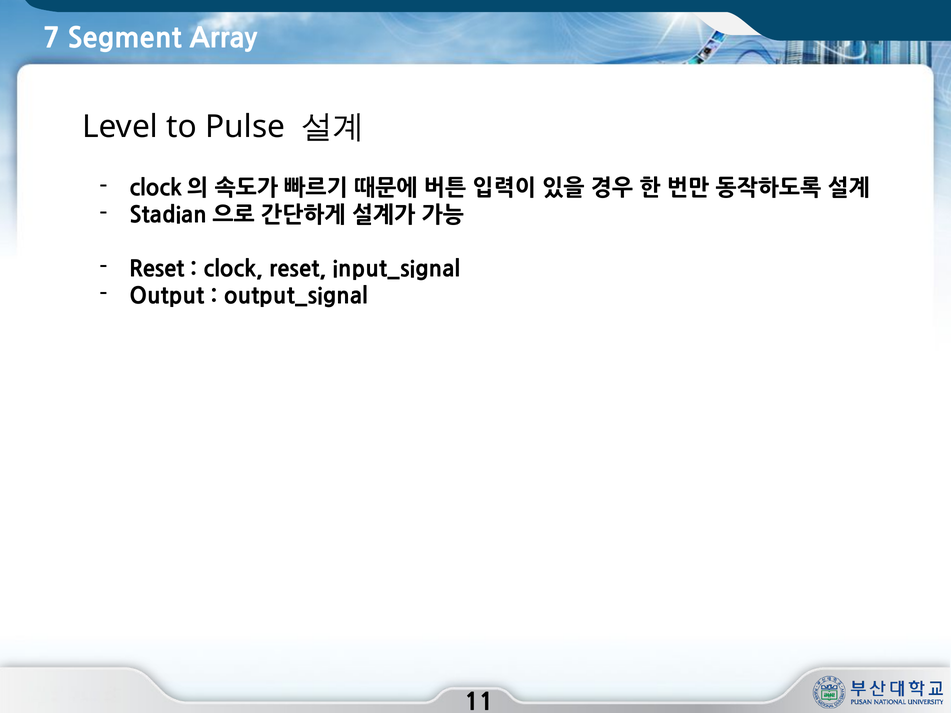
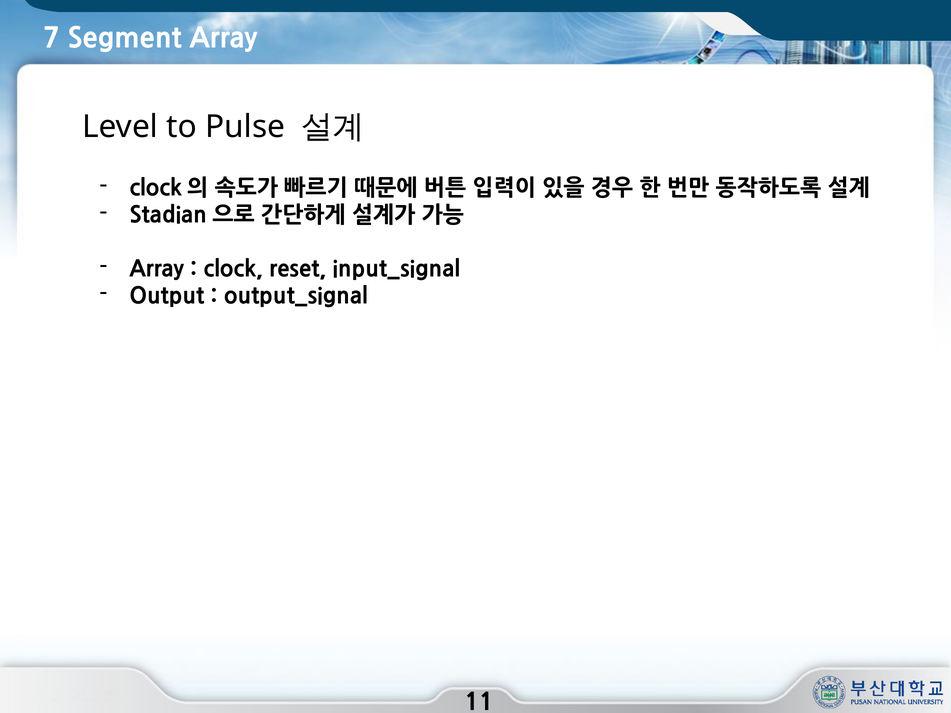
Reset: Reset -> Array (157, 269)
